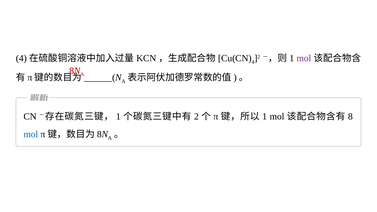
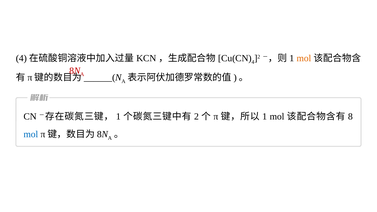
mol colour: purple -> orange (304, 58)
